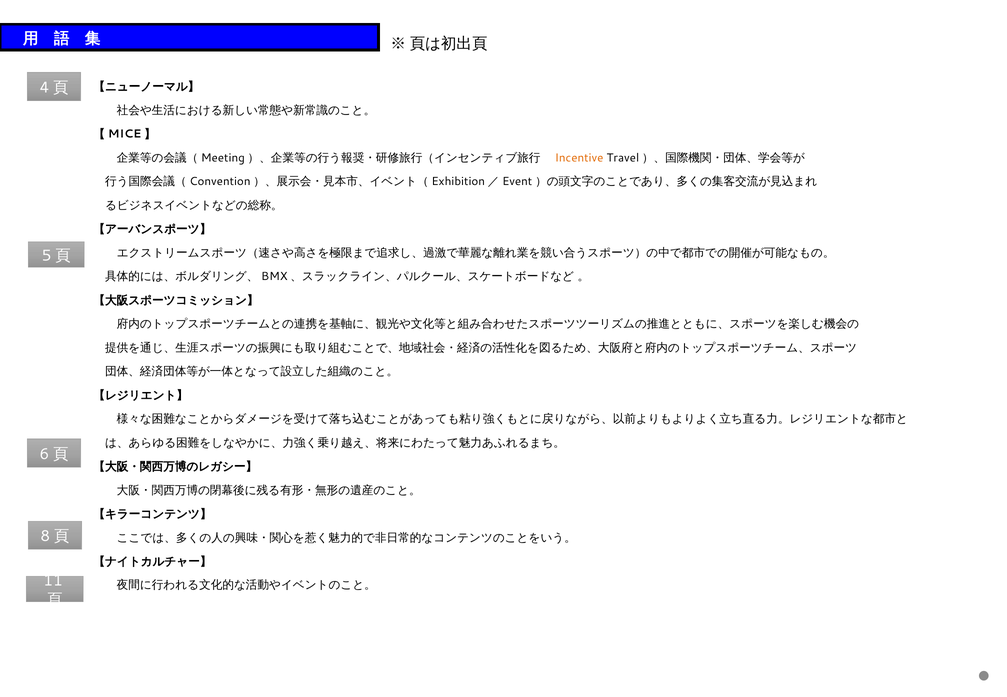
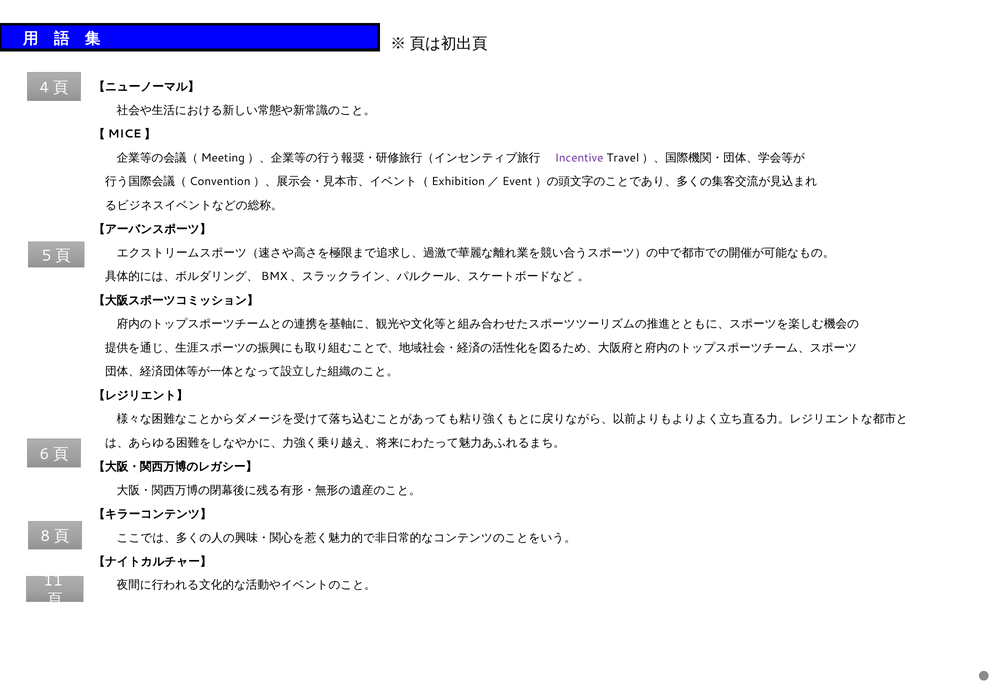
Incentive colour: orange -> purple (579, 158)
